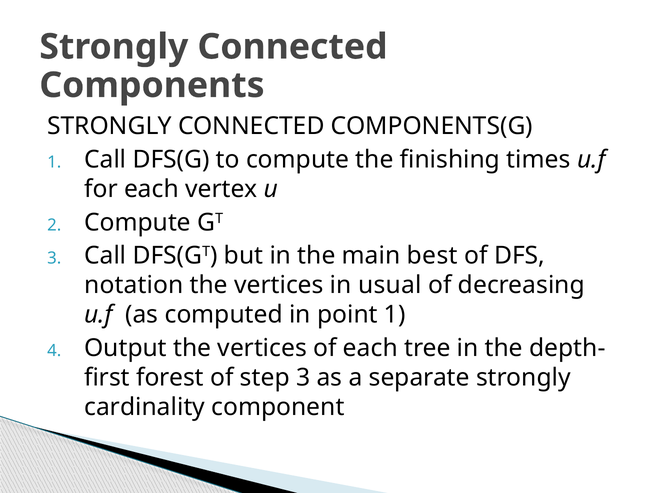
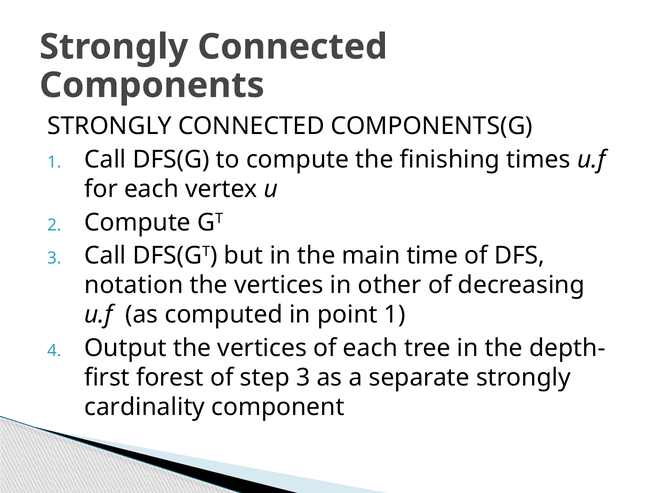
best: best -> time (432, 255)
usual: usual -> other (390, 285)
